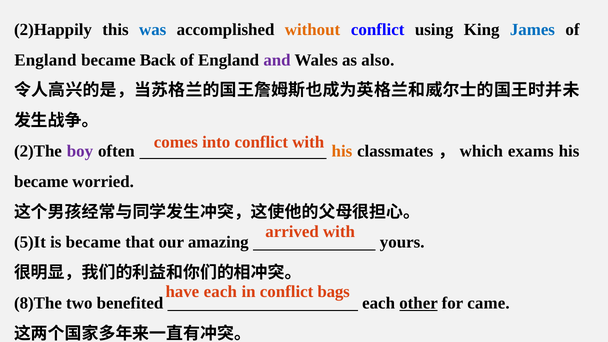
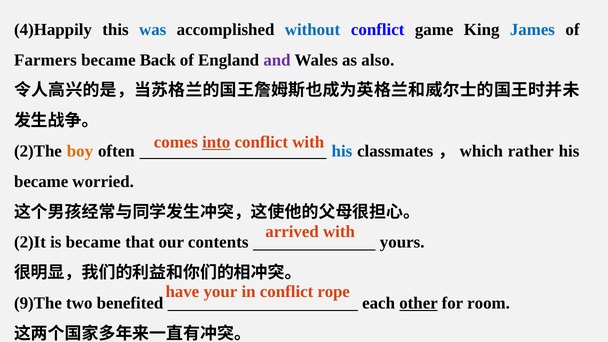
2)Happily: 2)Happily -> 4)Happily (53, 30)
without colour: orange -> blue (313, 30)
using: using -> game (434, 30)
England: England -> Farmers (45, 60)
into underline: none -> present (216, 142)
boy colour: purple -> orange (80, 151)
his colour: orange -> blue (342, 151)
exams: exams -> rather (531, 151)
5)It: 5)It -> 2)It (30, 242)
amazing: amazing -> contents (218, 242)
have each: each -> your (220, 292)
bags: bags -> rope (334, 292)
8)The: 8)The -> 9)The (38, 303)
came: came -> room (489, 303)
